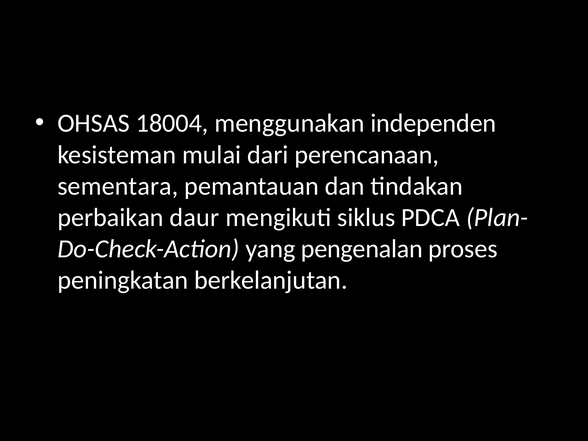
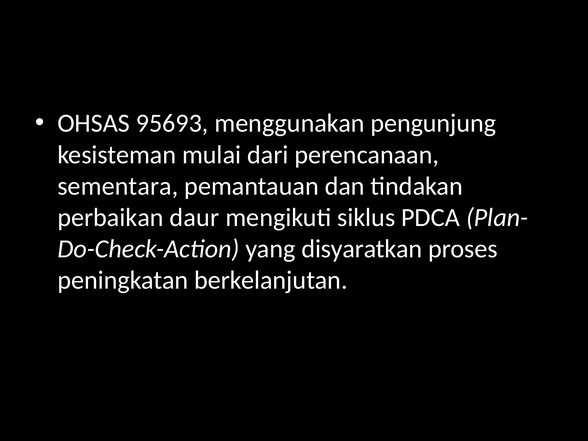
18004: 18004 -> 95693 (172, 123)
independen: independen -> pengunjung (433, 123)
pengenalan: pengenalan -> disyaratkan (362, 249)
